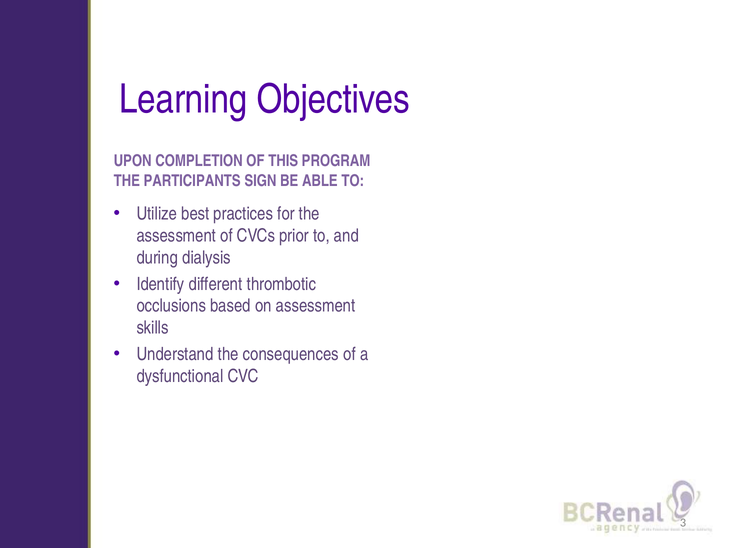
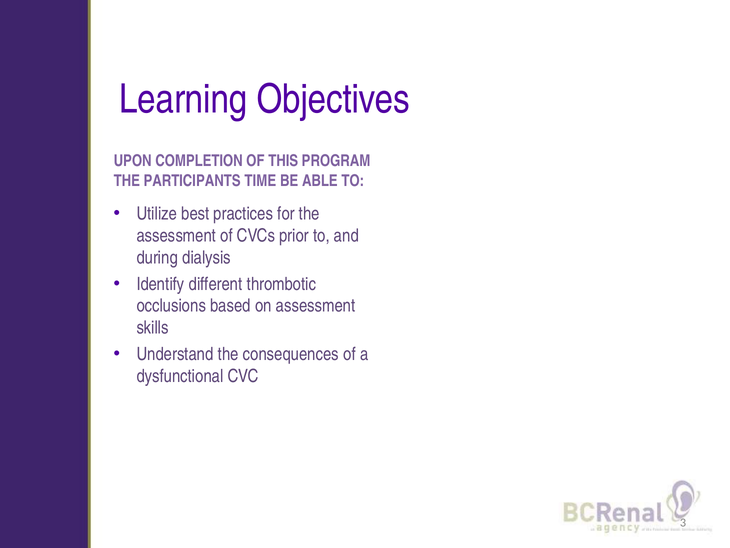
SIGN: SIGN -> TIME (260, 181)
